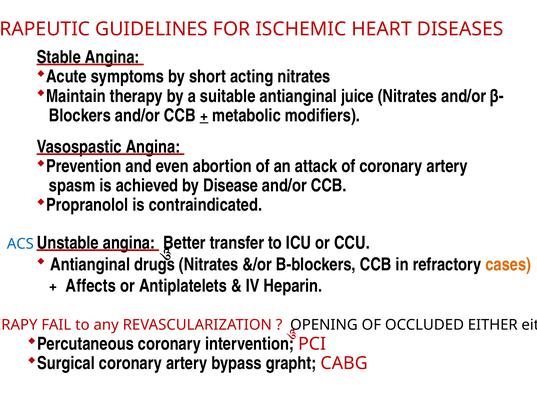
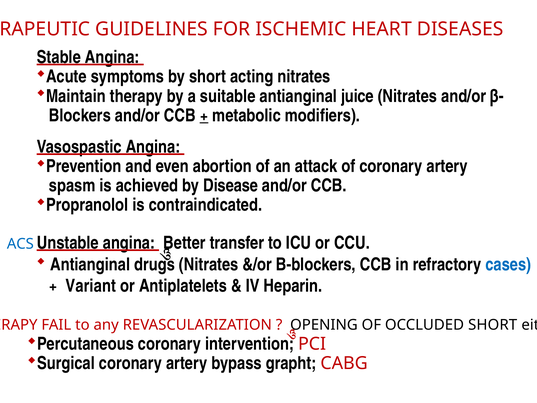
cases colour: orange -> blue (508, 264)
Affects: Affects -> Variant (91, 286)
OCCLUDED EITHER: EITHER -> SHORT (493, 325)
